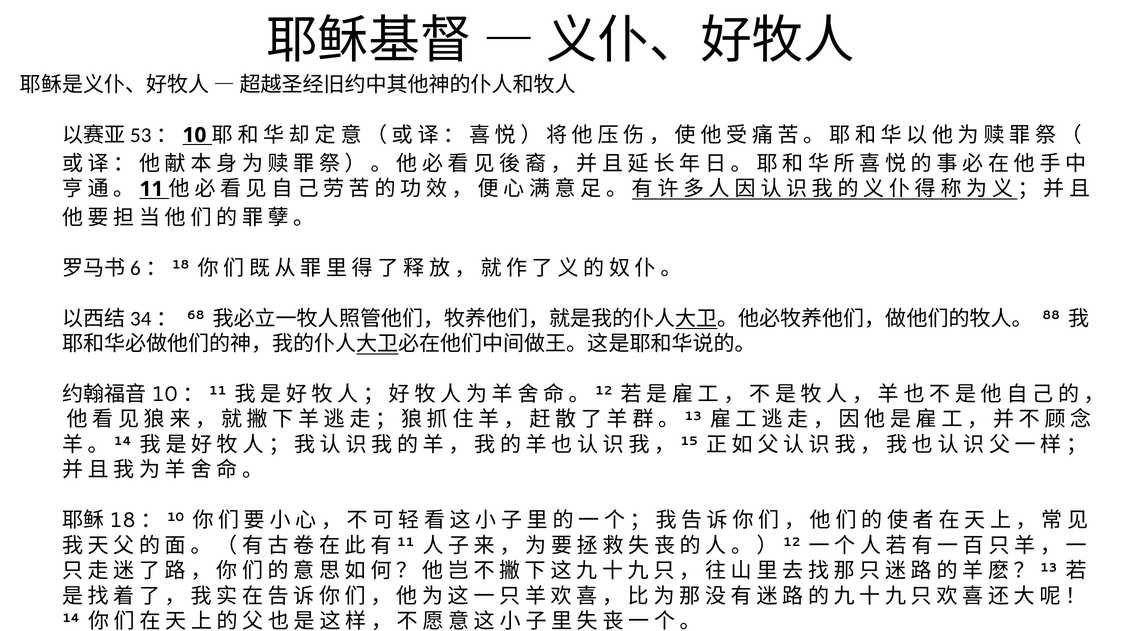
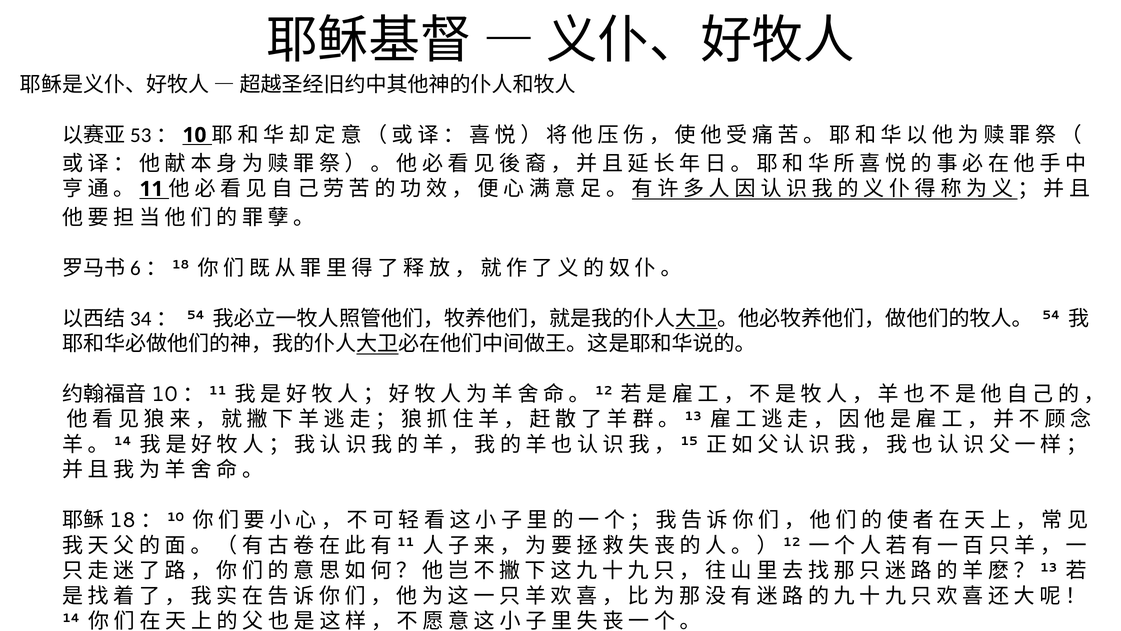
68: 68 -> 54 (196, 315)
88: 88 -> 54 (1051, 315)
